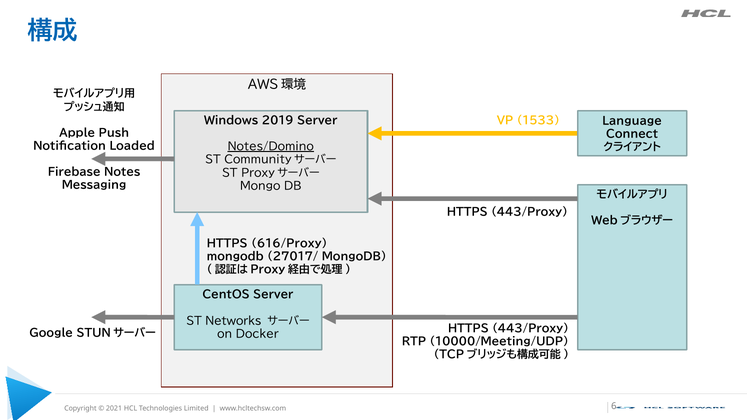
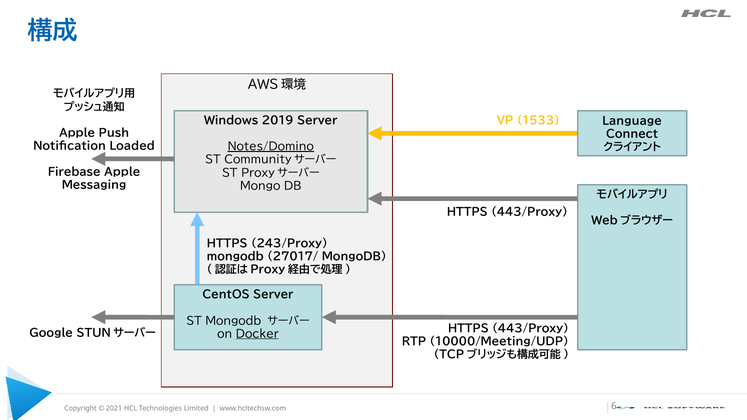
Firebase Notes: Notes -> Apple (122, 172)
616/Proxy: 616/Proxy -> 243/Proxy (289, 244)
ST Networks: Networks -> Mongodb (233, 321)
Docker underline: none -> present (257, 334)
